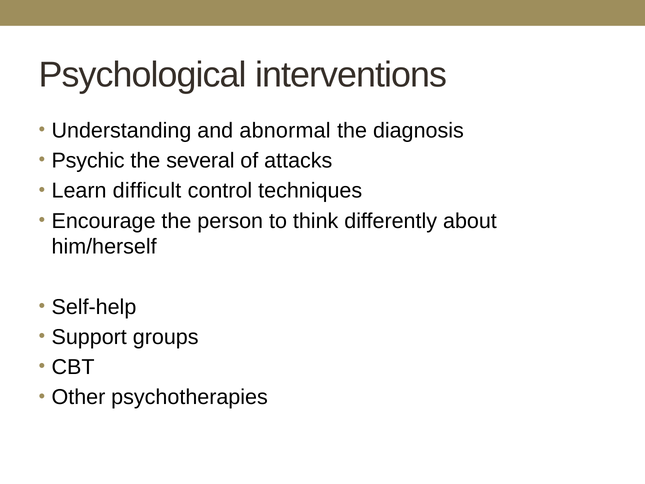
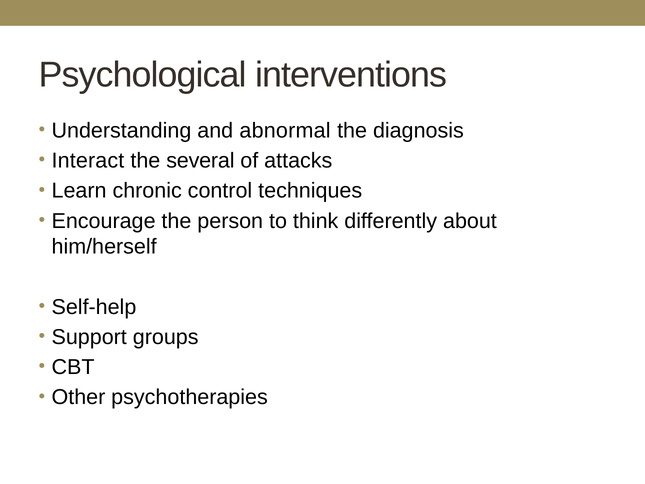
Psychic: Psychic -> Interact (88, 161)
difficult: difficult -> chronic (147, 191)
